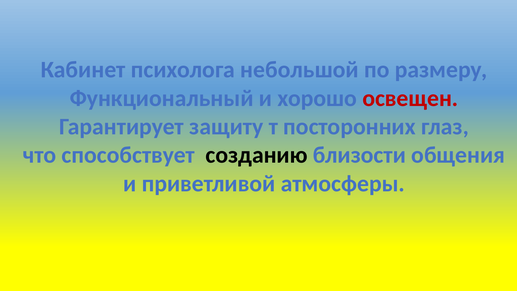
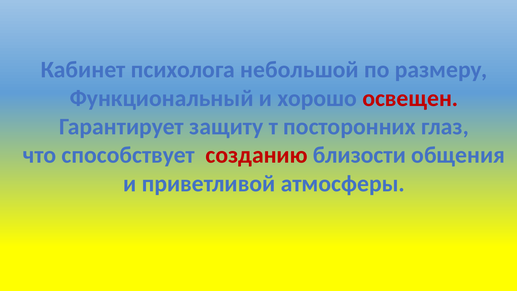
созданию colour: black -> red (257, 155)
